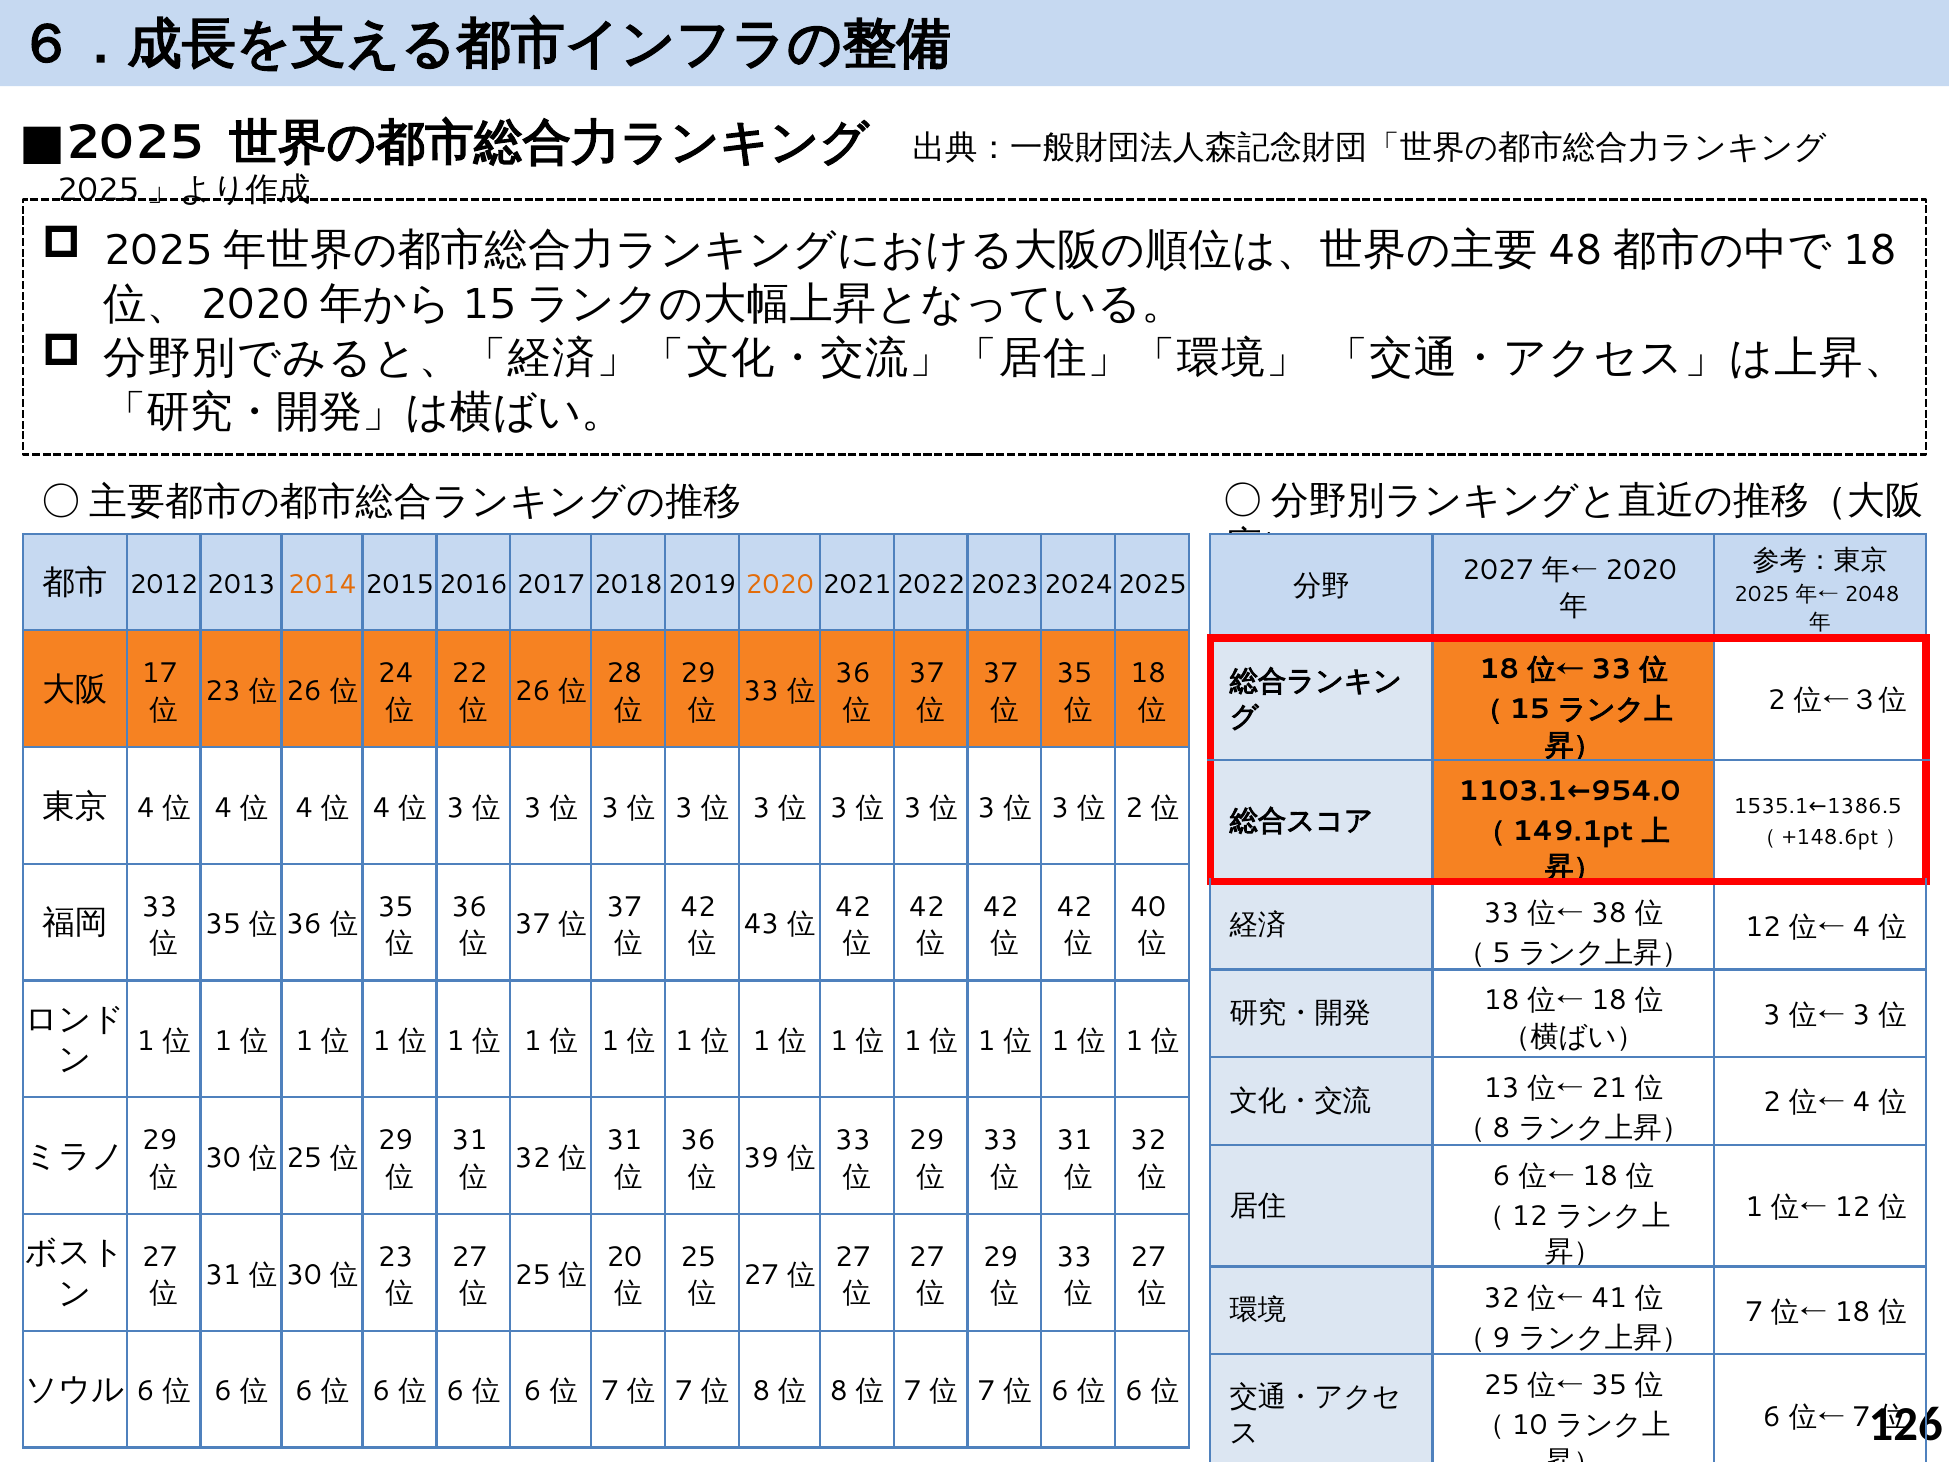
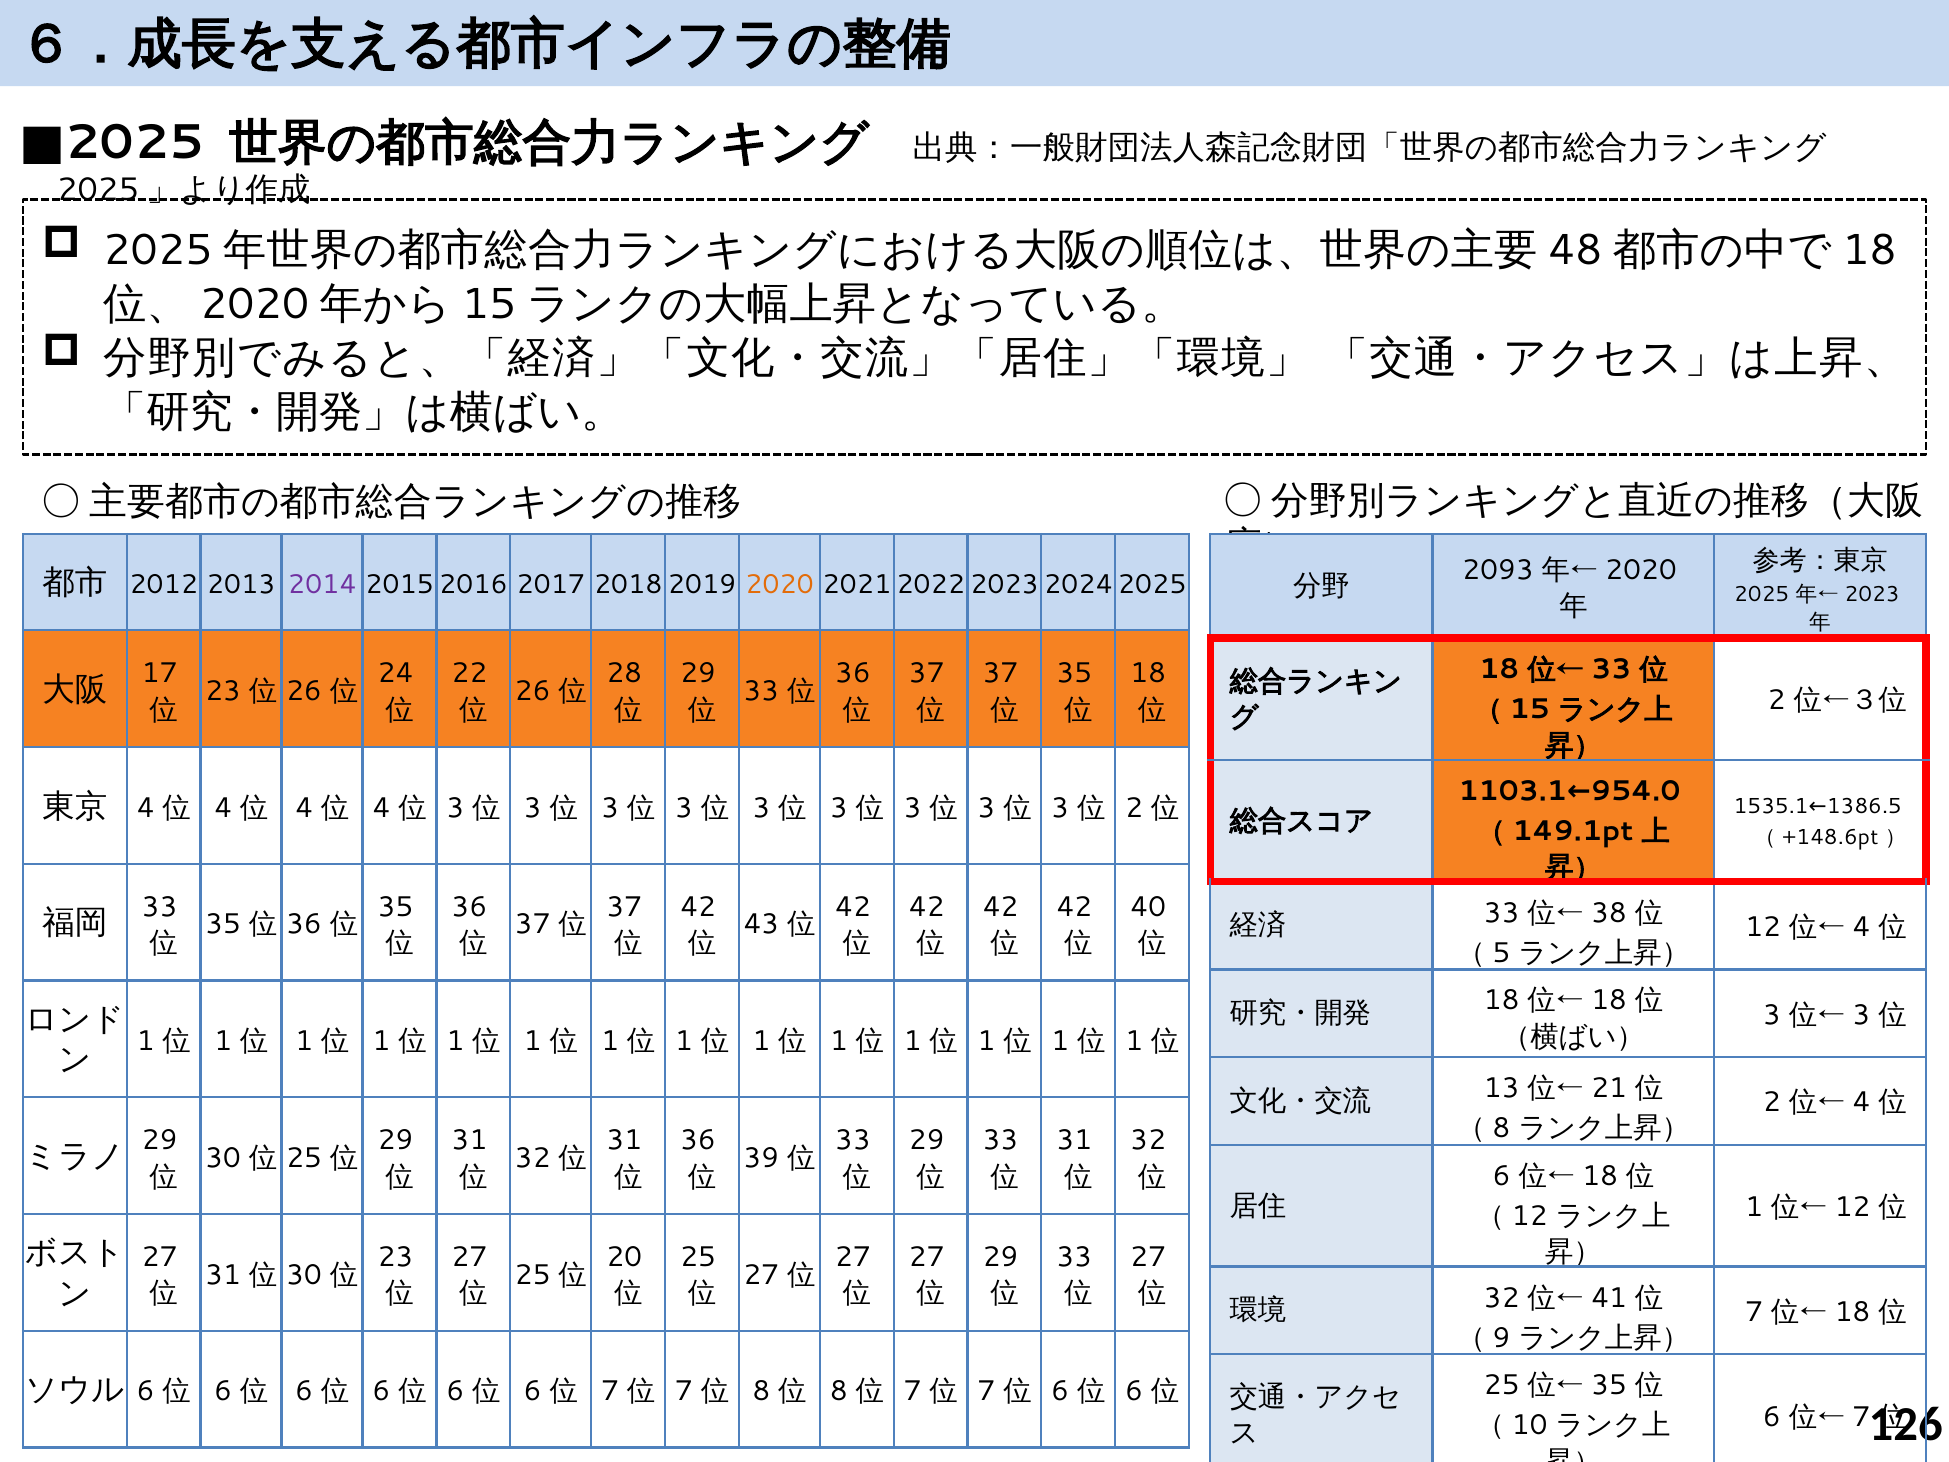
2027: 2027 -> 2093 (1498, 570)
2014 colour: orange -> purple (322, 584)
2048: 2048 -> 2023 (1872, 594)
